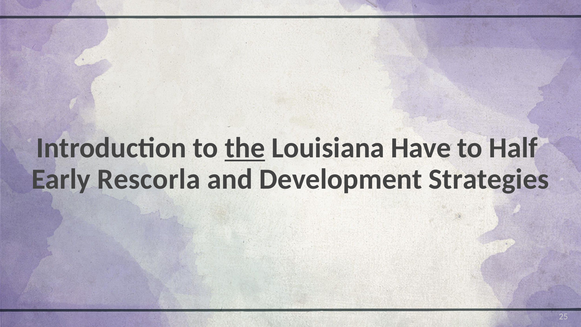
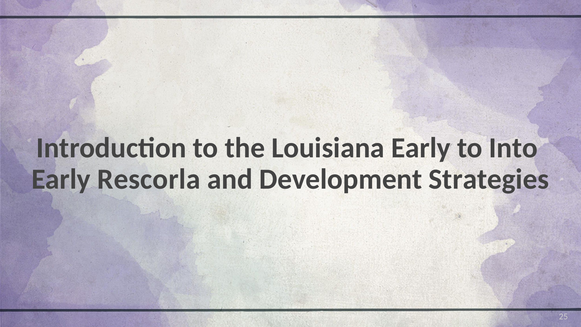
the underline: present -> none (245, 148)
Louisiana Have: Have -> Early (421, 148)
Half: Half -> Into (513, 148)
